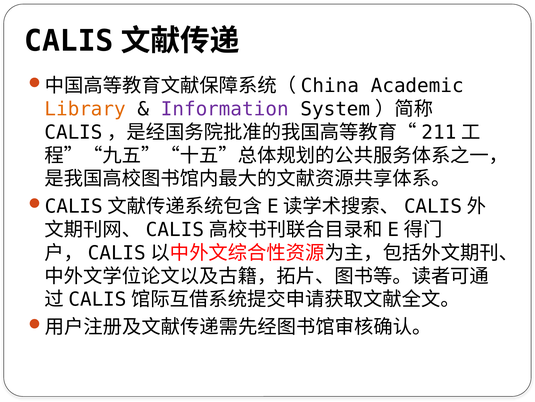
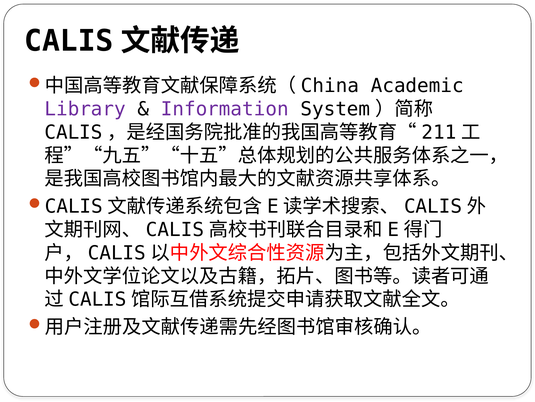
Library colour: orange -> purple (85, 109)
